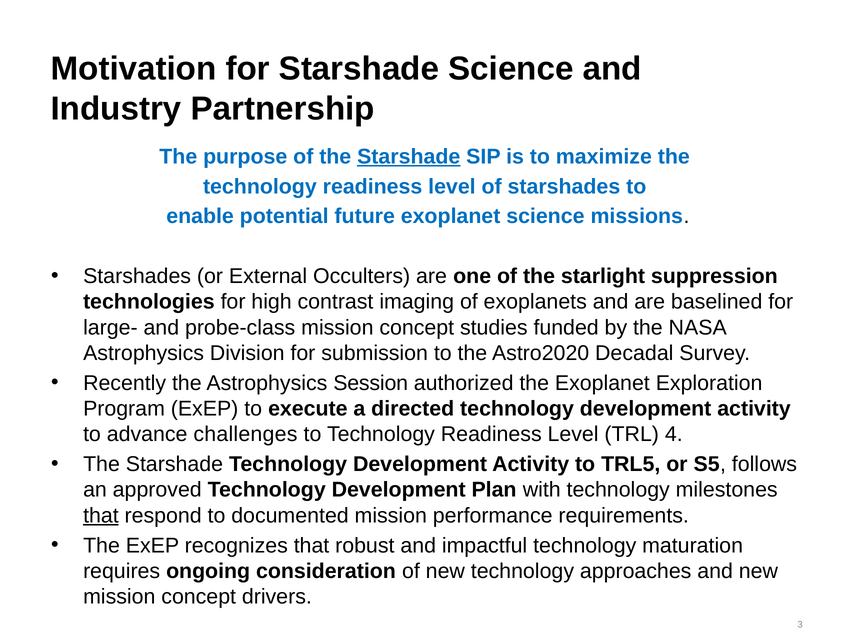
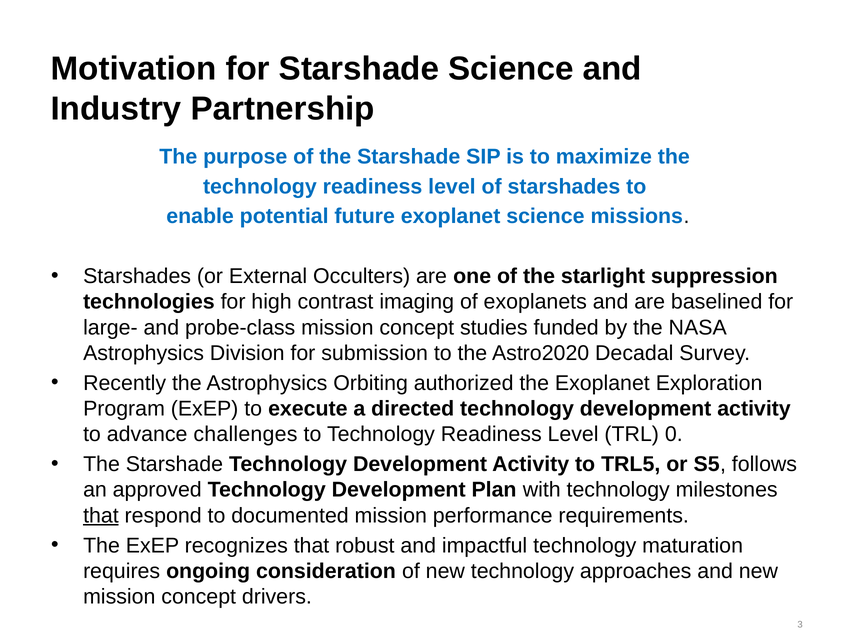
Starshade underline: present -> none (409, 156)
Session: Session -> Orbiting (371, 383)
4: 4 -> 0 (674, 434)
